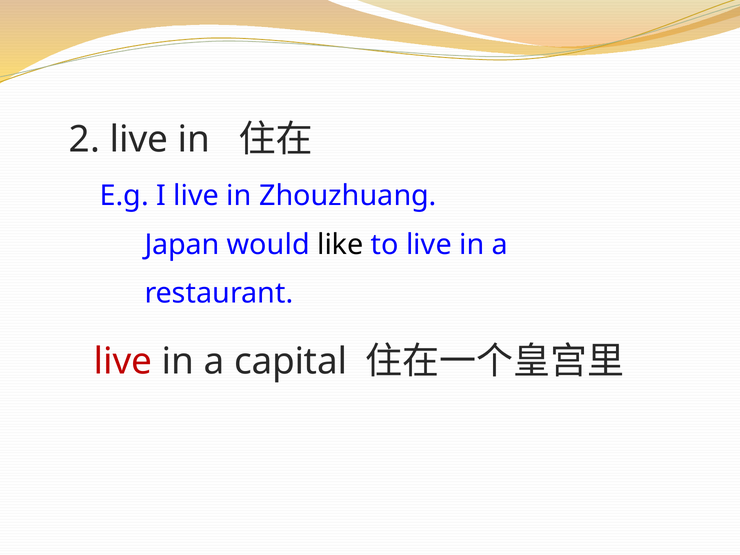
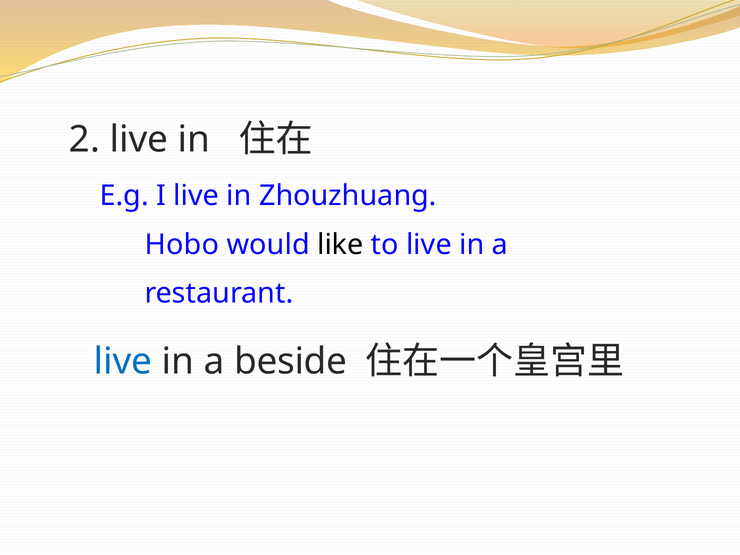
Japan: Japan -> Hobo (182, 245)
live colour: red -> blue (123, 361)
capital: capital -> beside (291, 361)
